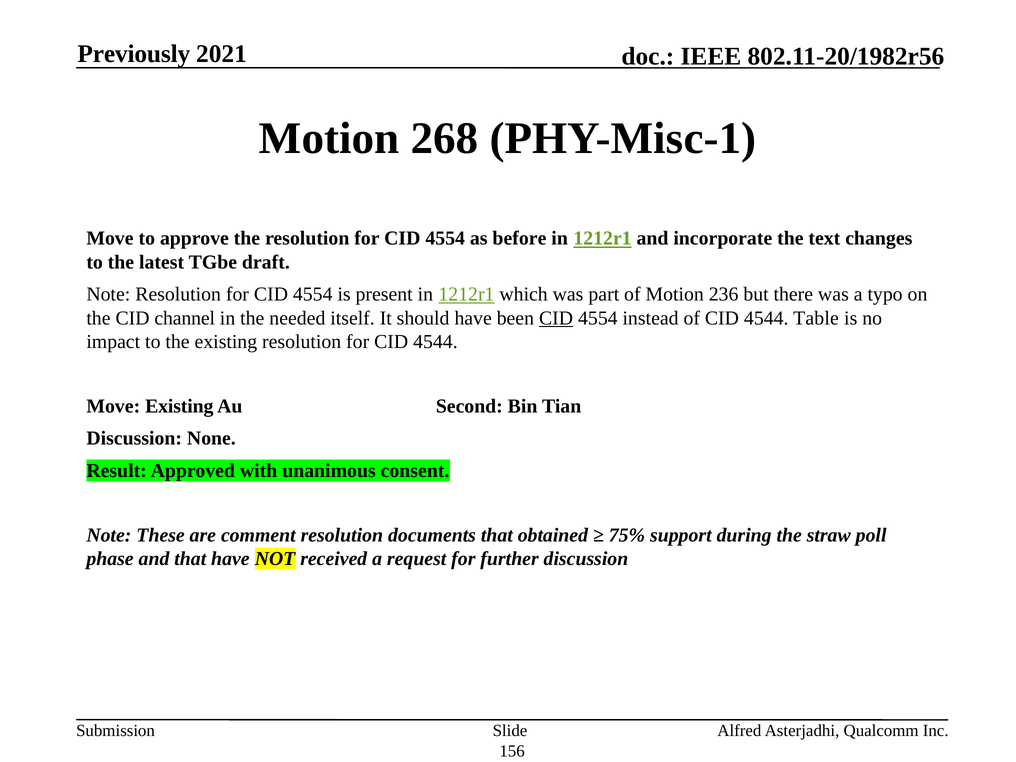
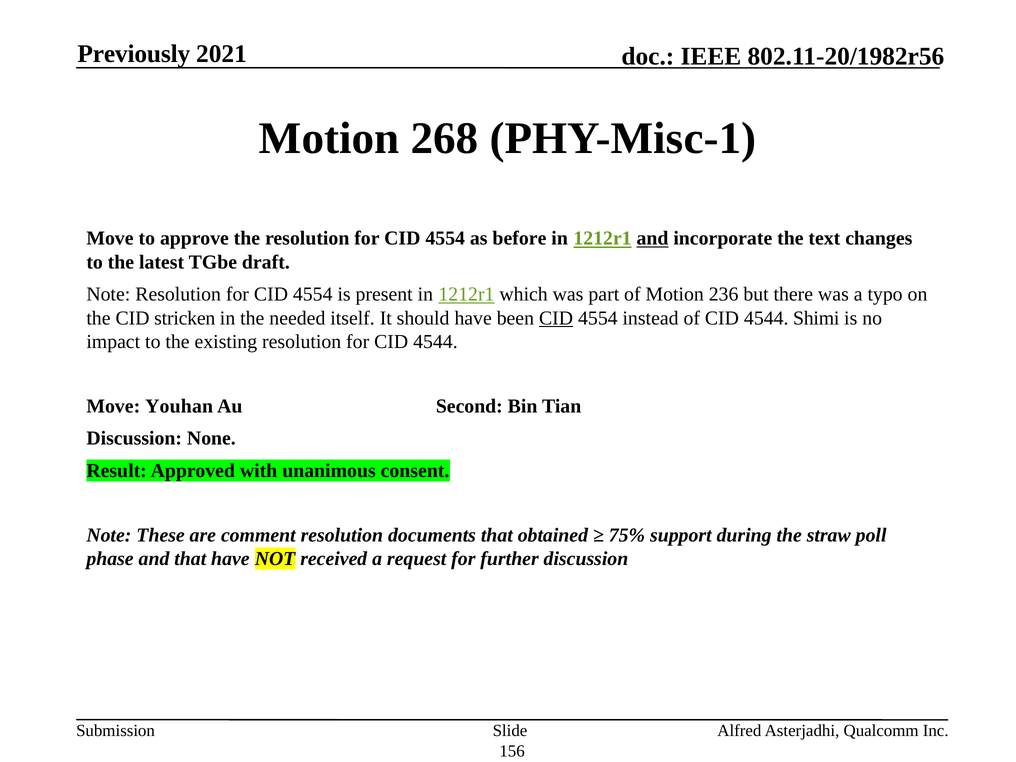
and underline: none -> present (652, 238)
channel: channel -> stricken (185, 318)
Table: Table -> Shimi (816, 318)
Move Existing: Existing -> Youhan (179, 406)
